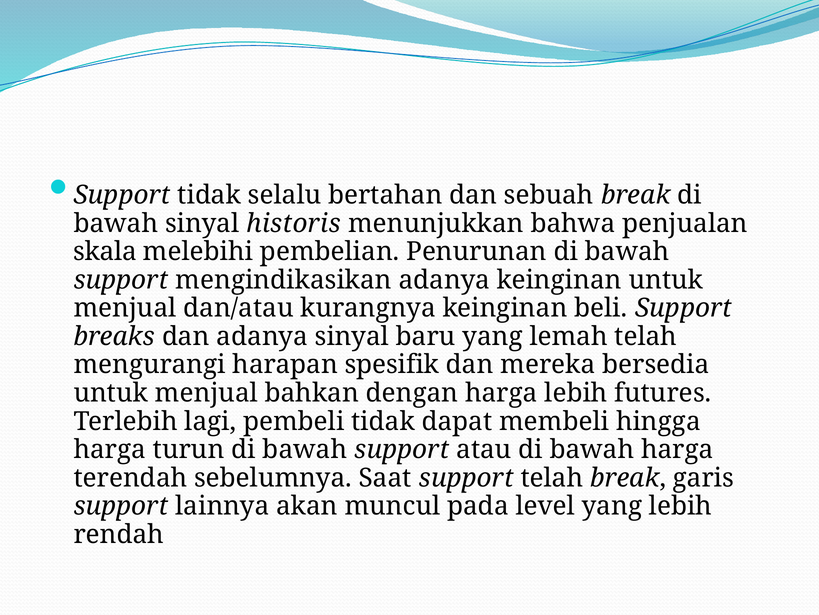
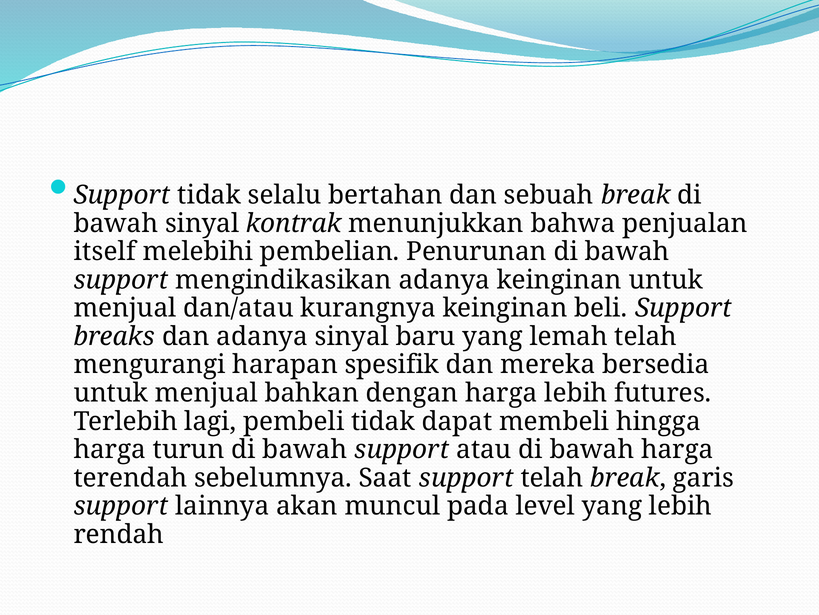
historis: historis -> kontrak (294, 223)
skala: skala -> itself (105, 251)
